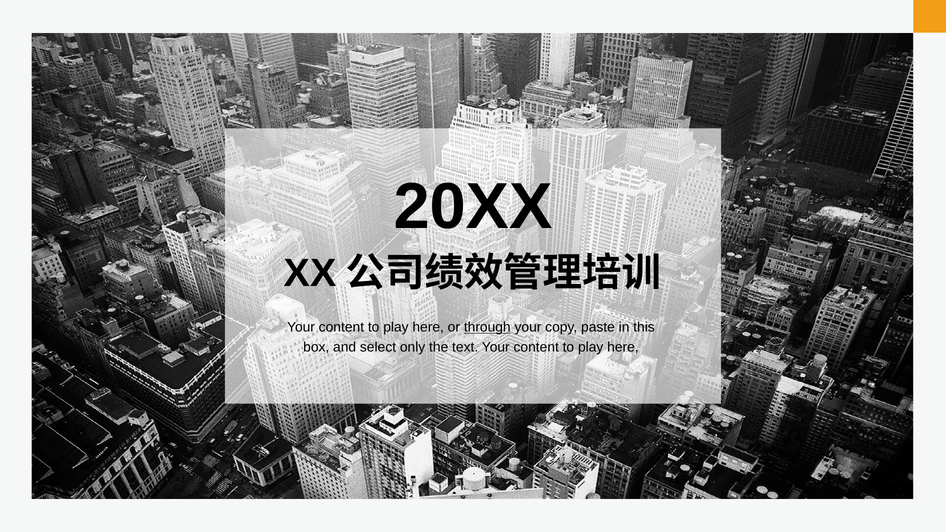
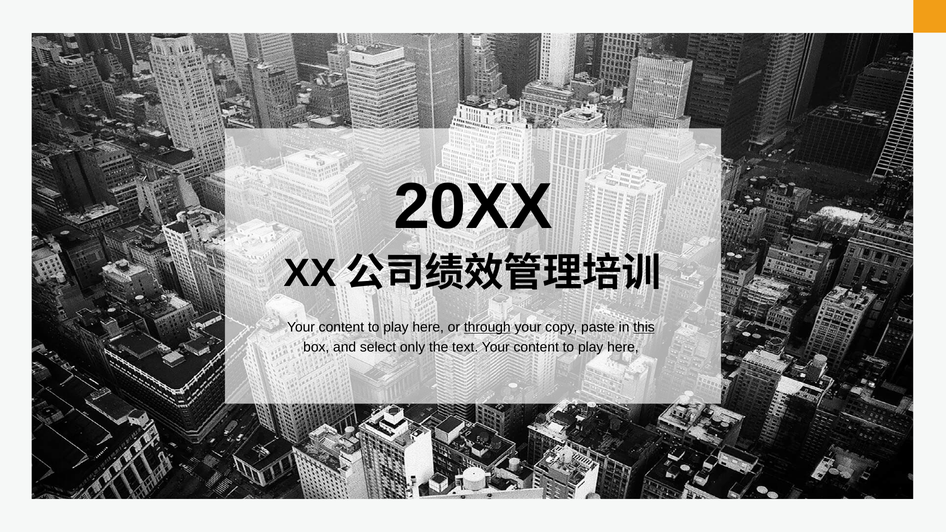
this underline: none -> present (644, 327)
